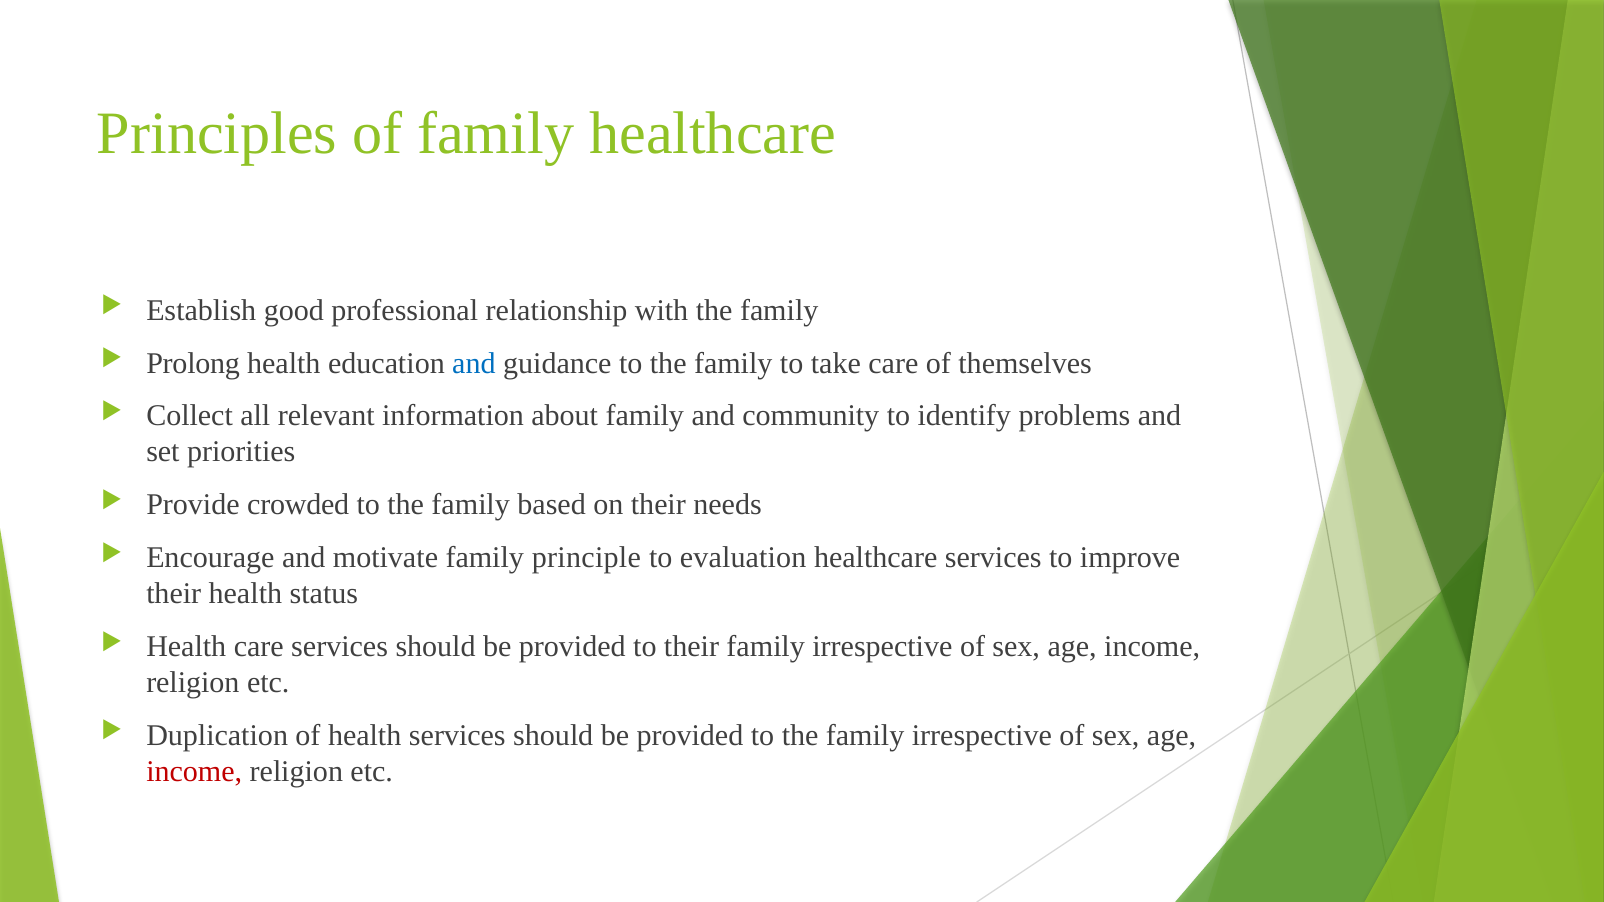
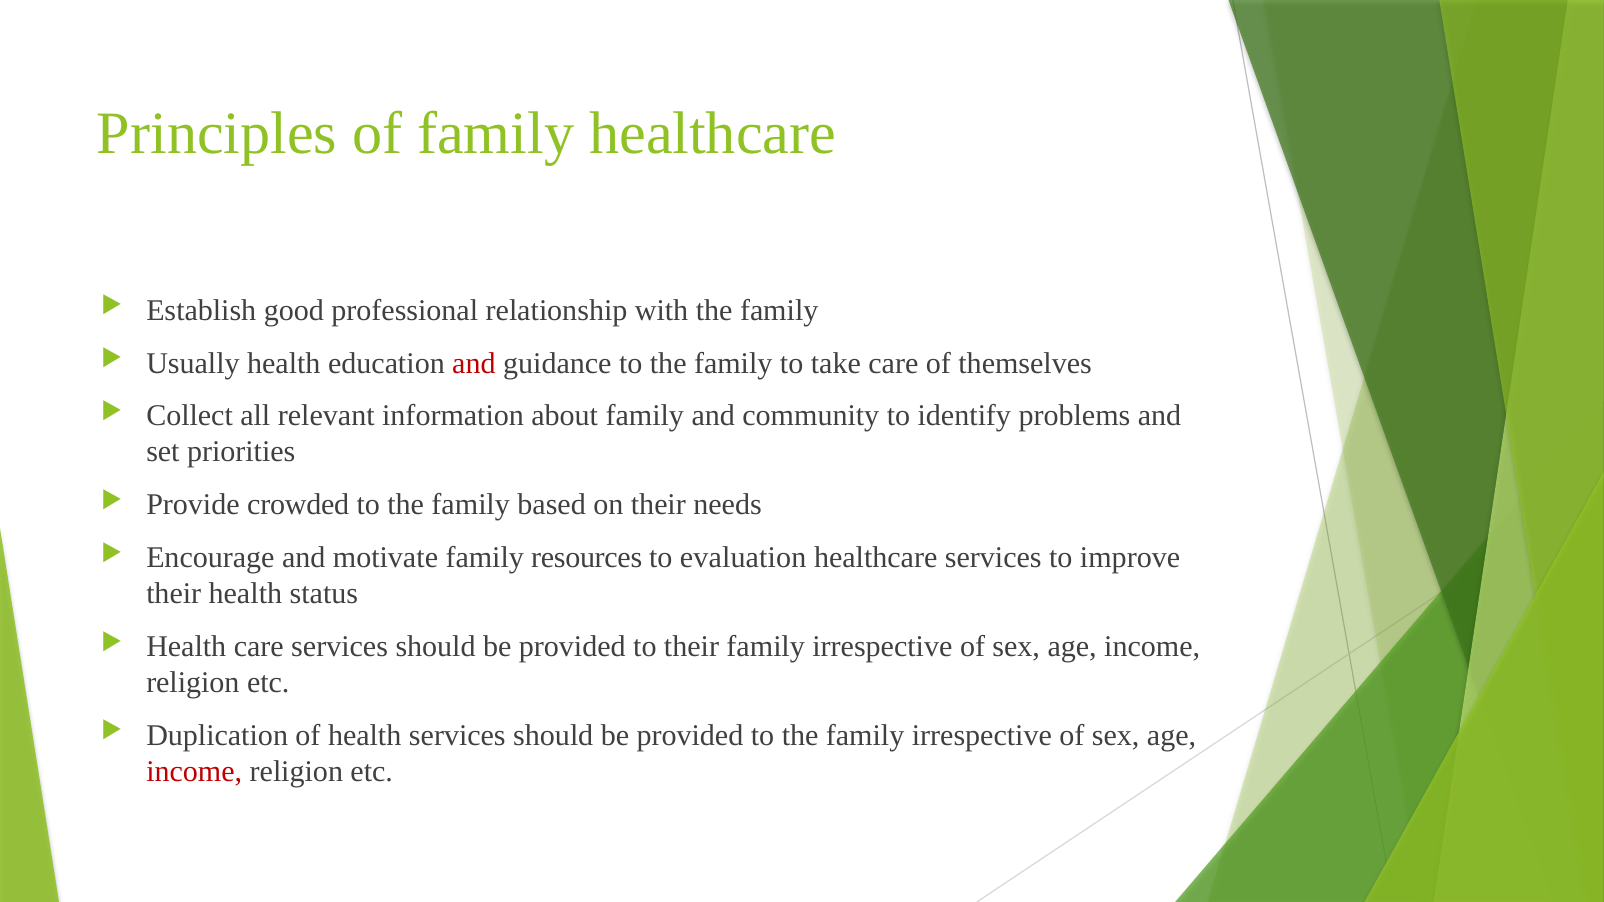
Prolong: Prolong -> Usually (193, 363)
and colour: blue -> red (474, 363)
principle: principle -> resources (587, 558)
